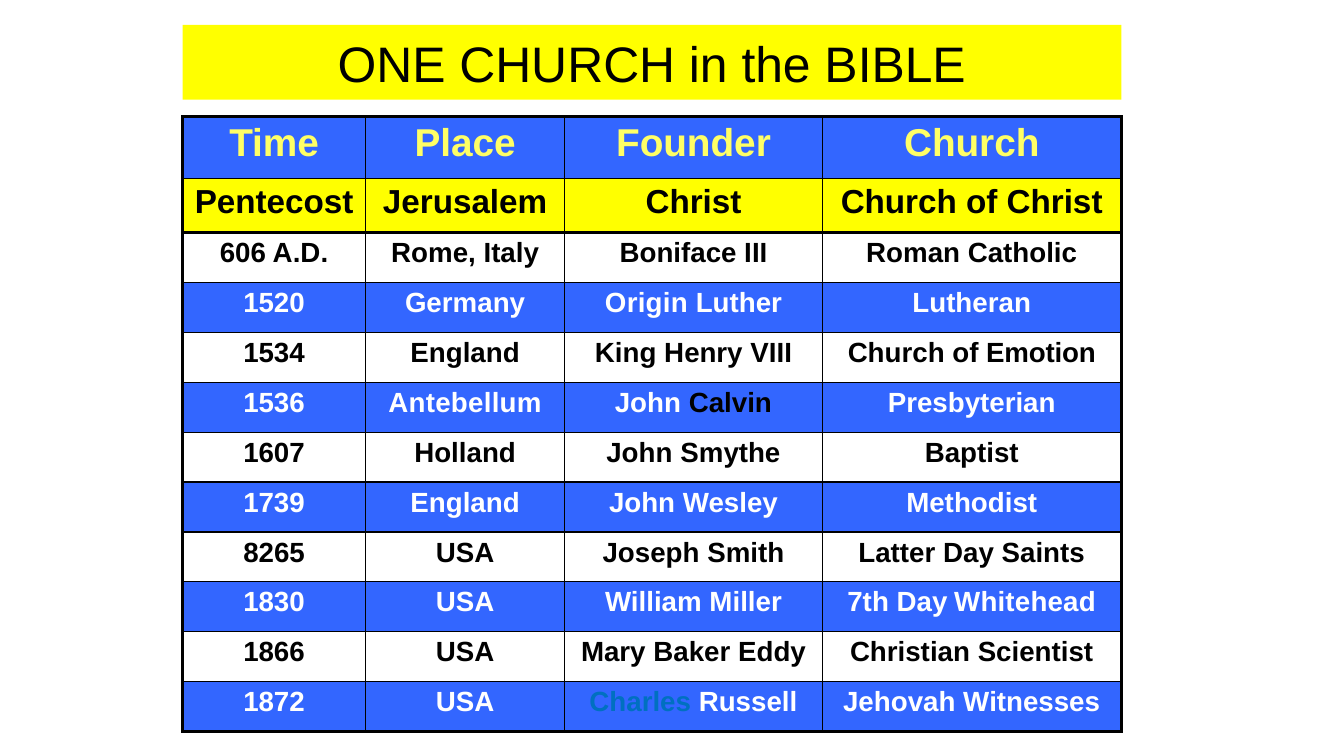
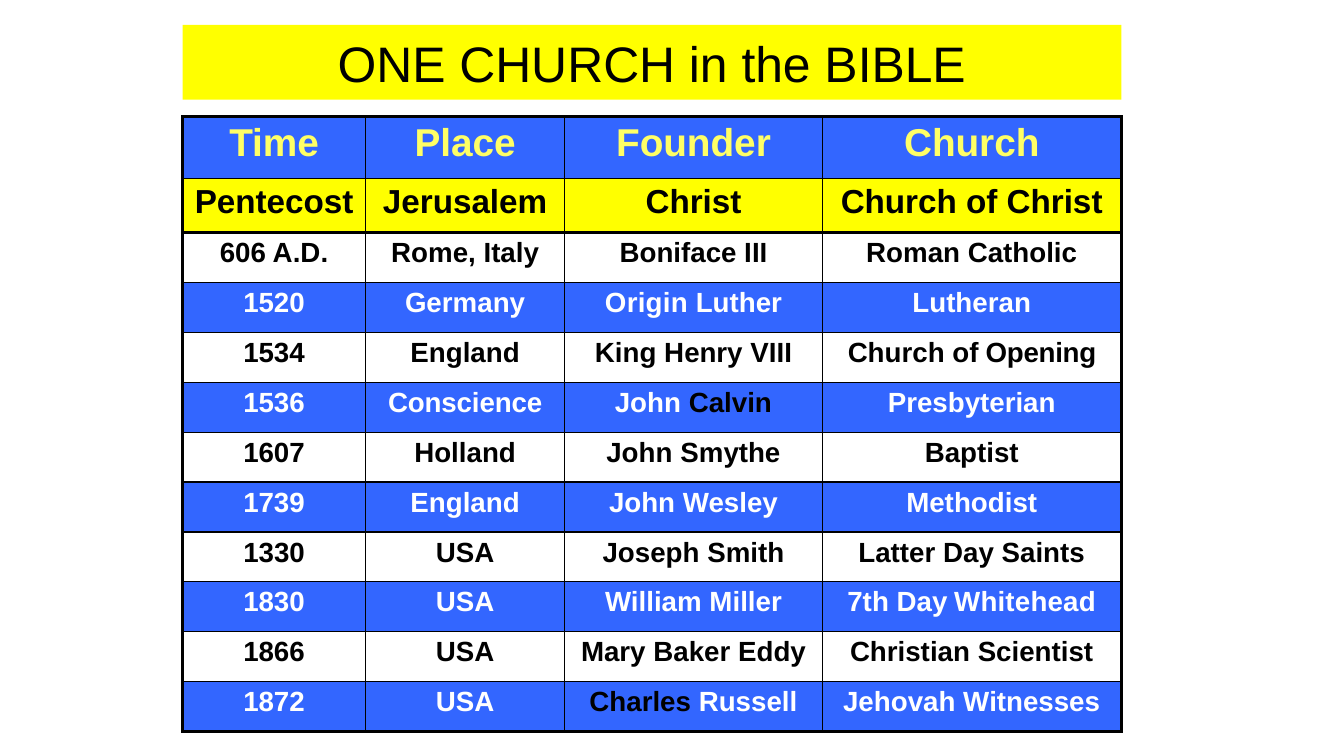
Emotion: Emotion -> Opening (1041, 353)
Antebellum: Antebellum -> Conscience (465, 403)
8265: 8265 -> 1330 (274, 553)
Charles colour: blue -> black (640, 702)
